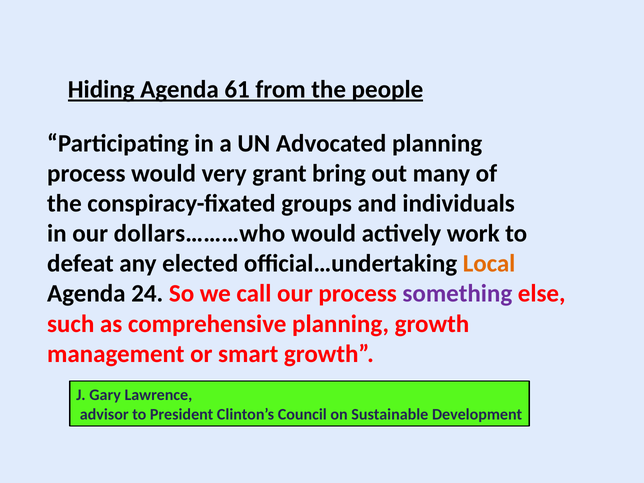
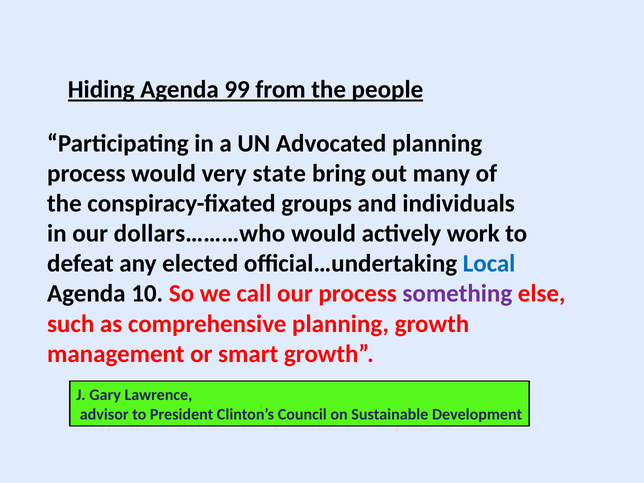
61: 61 -> 99 (237, 90)
grant: grant -> state (279, 173)
Local colour: orange -> blue (489, 264)
24: 24 -> 10 (147, 294)
